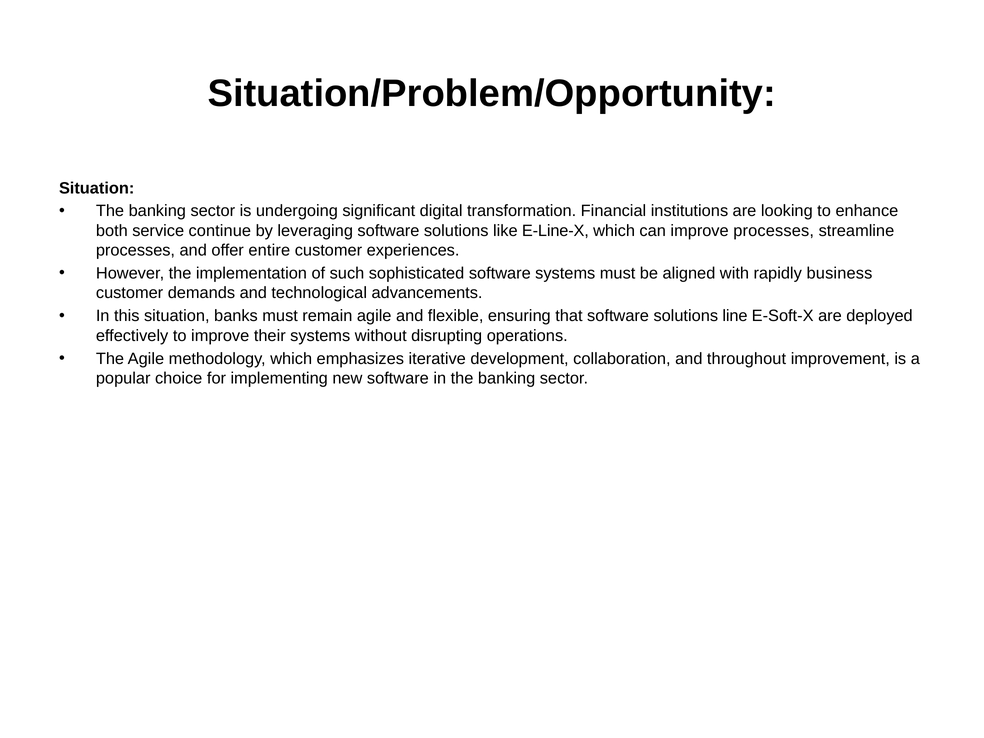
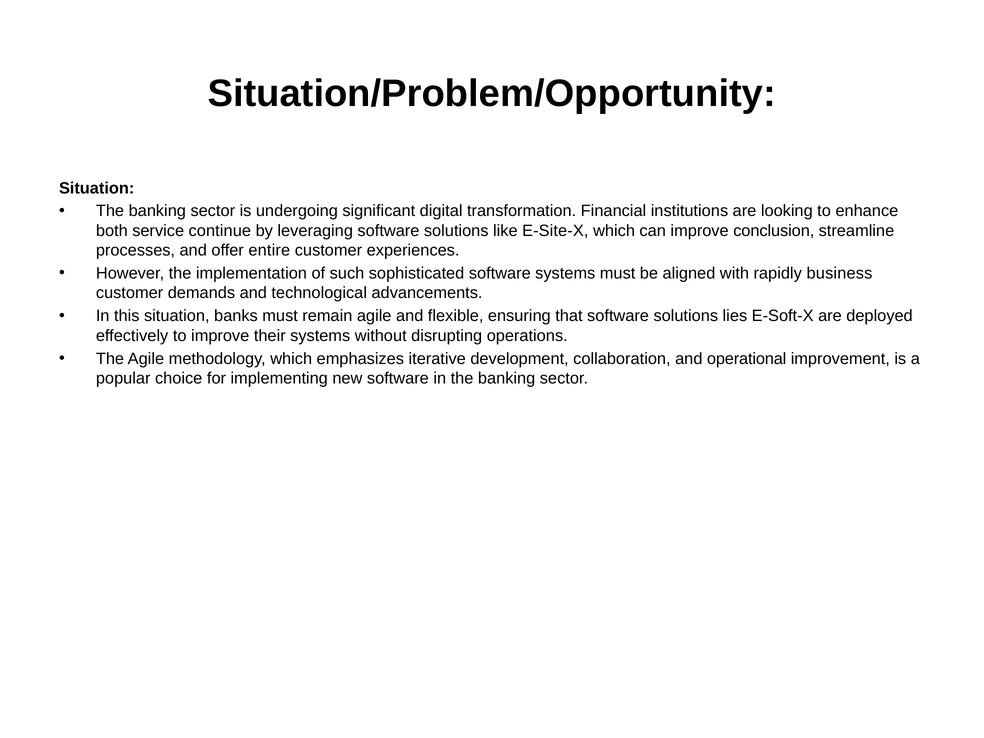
E-Line-X: E-Line-X -> E-Site-X (555, 231)
improve processes: processes -> conclusion (774, 231)
line: line -> lies (735, 316)
throughout: throughout -> operational (747, 359)
